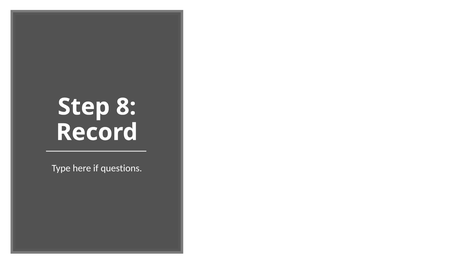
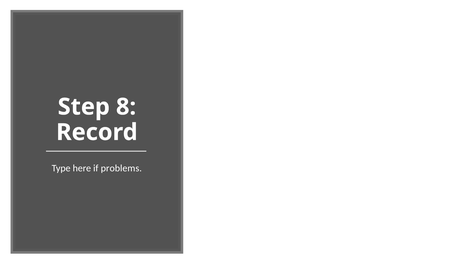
questions: questions -> problems (121, 168)
